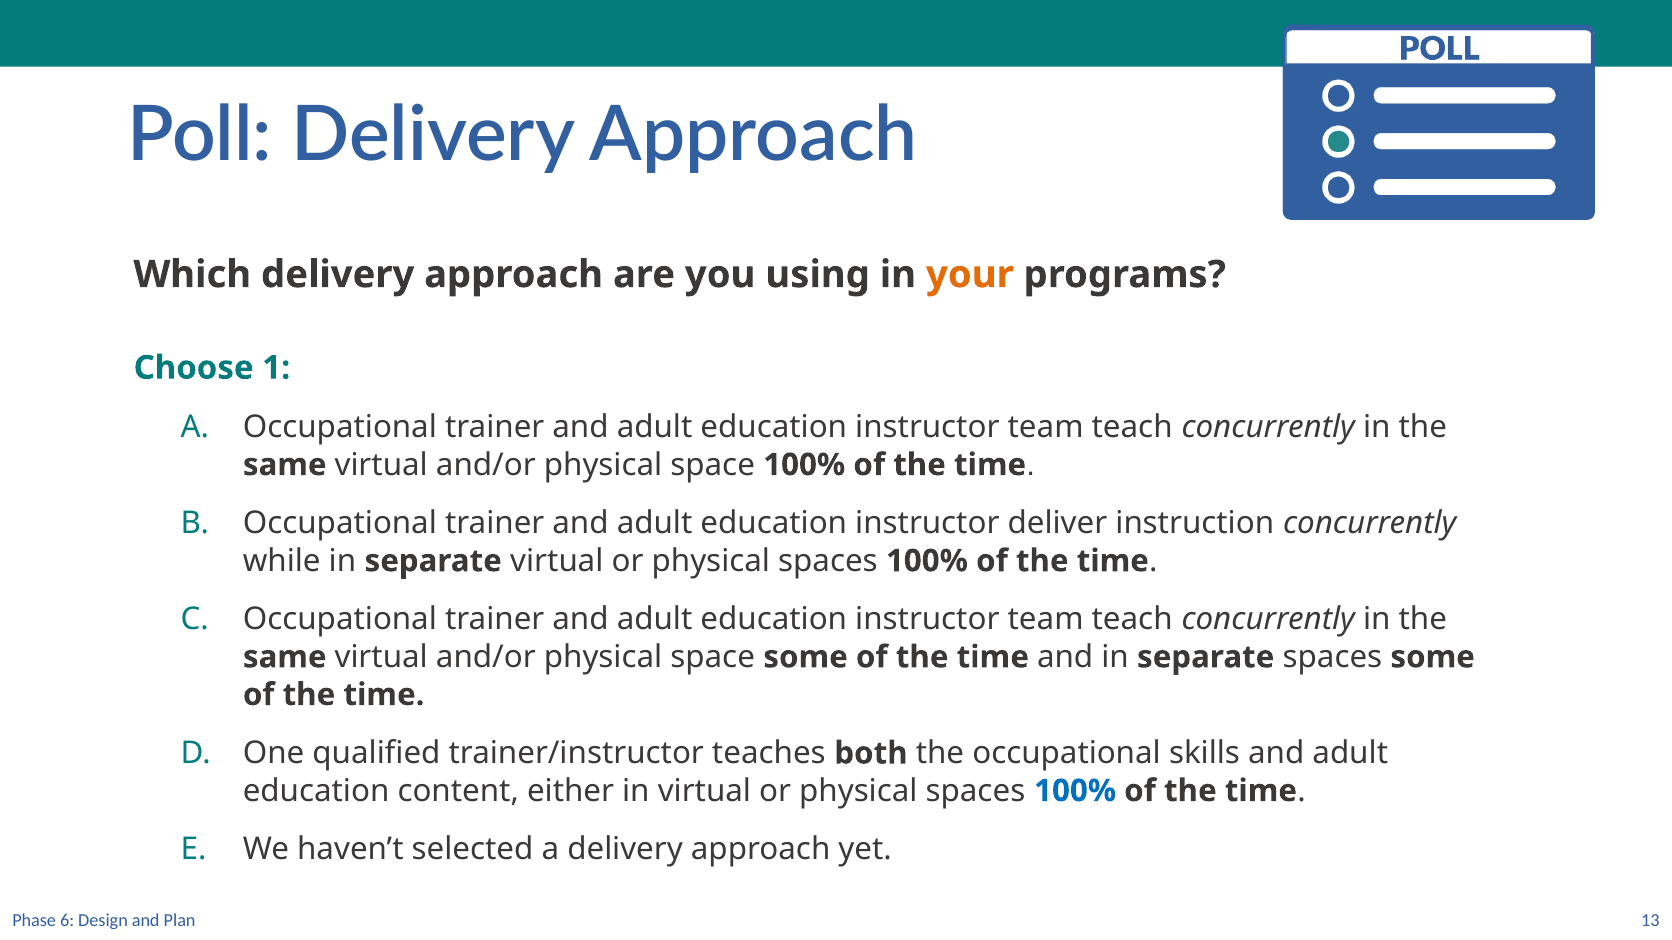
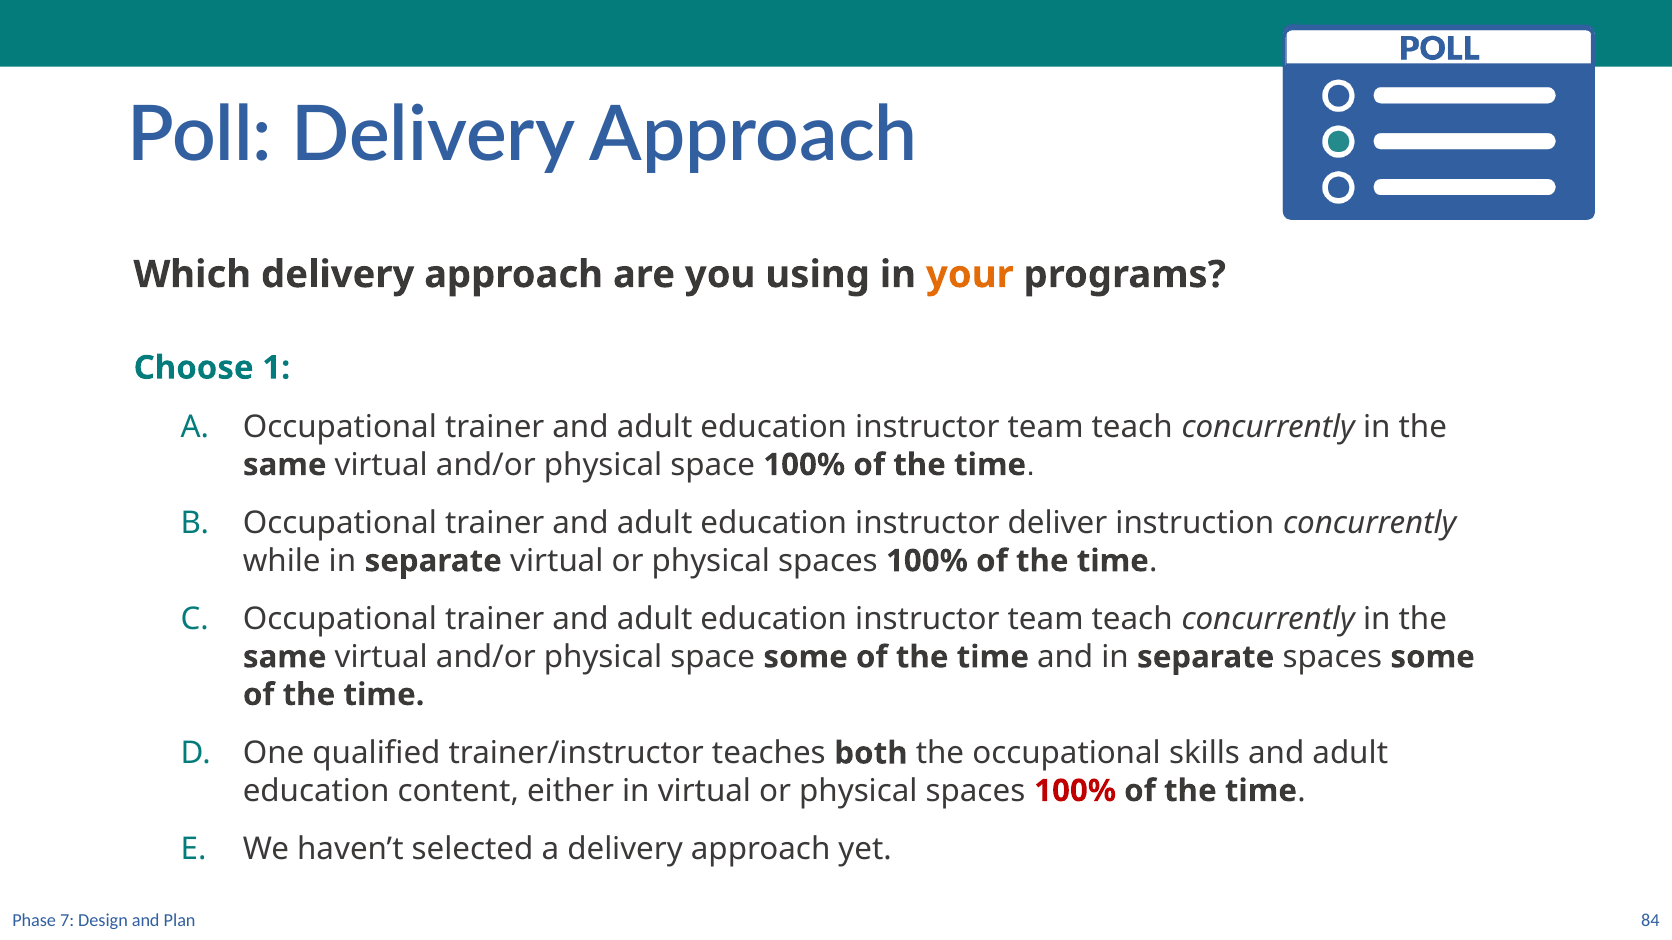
100% colour: blue -> red (1075, 791)
6: 6 -> 7 (67, 921)
13: 13 -> 84 (1650, 921)
